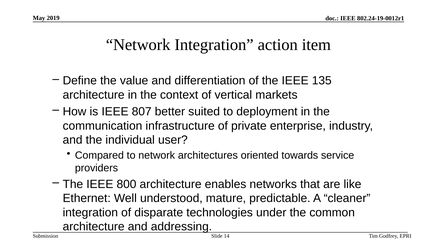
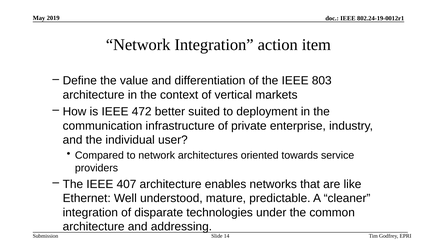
135: 135 -> 803 (322, 81)
807: 807 -> 472 (142, 112)
800: 800 -> 407 (127, 184)
